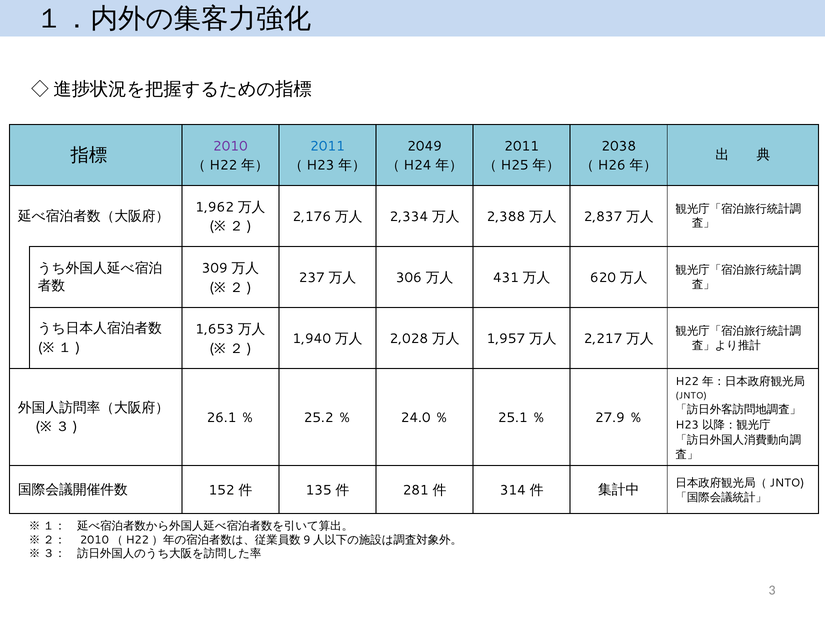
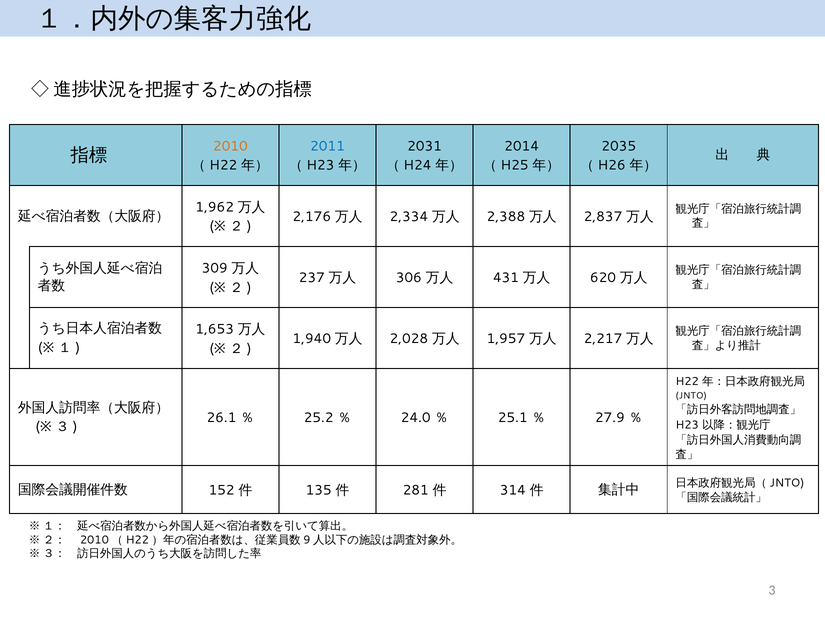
2010 colour: purple -> orange (230, 146)
2049: 2049 -> 2031 (425, 146)
2011: 2011 -> 2014 (522, 146)
2038: 2038 -> 2035 (619, 146)
